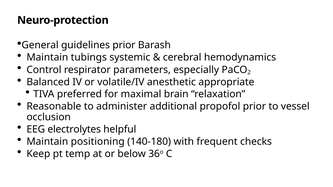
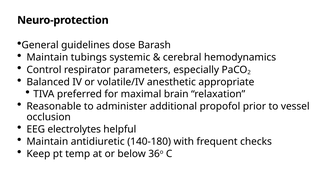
guidelines prior: prior -> dose (124, 45)
positioning: positioning -> antidiuretic (98, 142)
